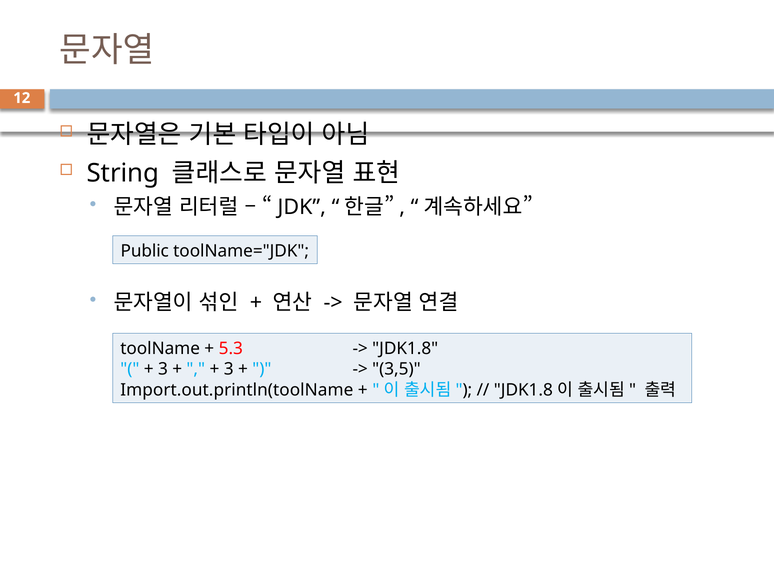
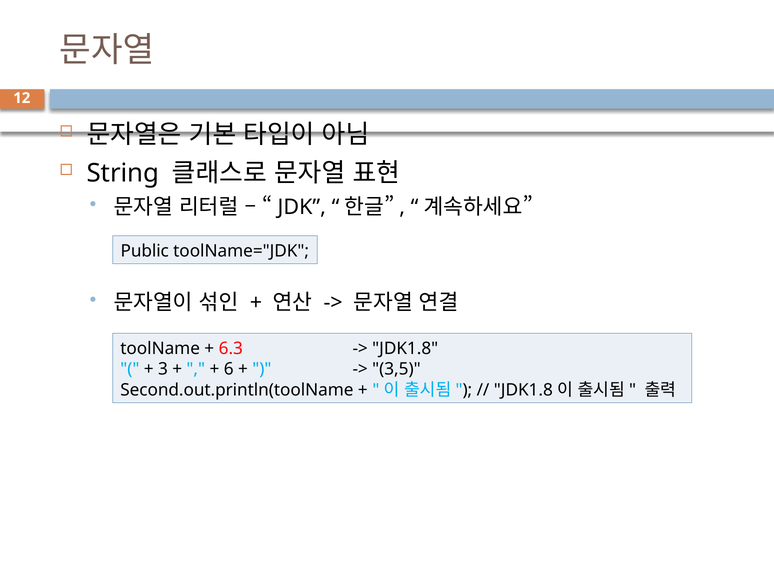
5.3: 5.3 -> 6.3 (231, 348)
3: 3 -> 6 (229, 369)
Import.out.println(toolName: Import.out.println(toolName -> Second.out.println(toolName (237, 389)
